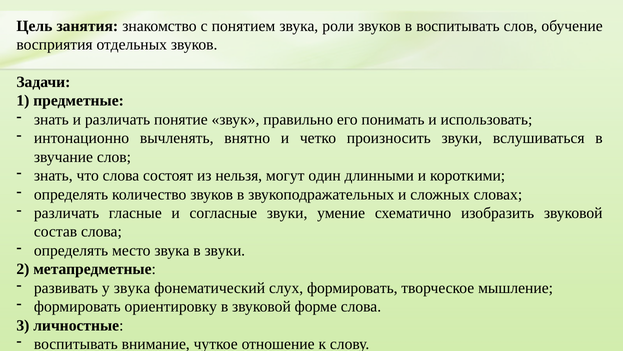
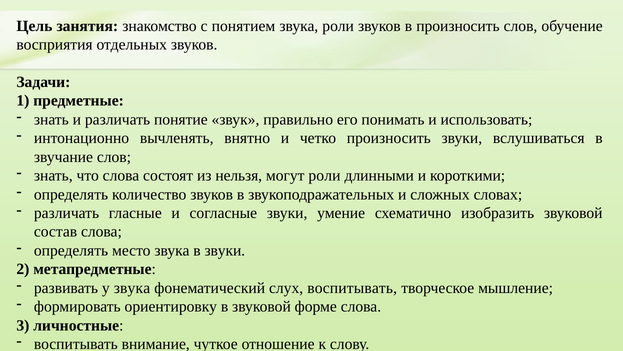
в воспитывать: воспитывать -> произносить (458, 26)
могут один: один -> роли (324, 175)
слух формировать: формировать -> воспитывать (352, 288)
